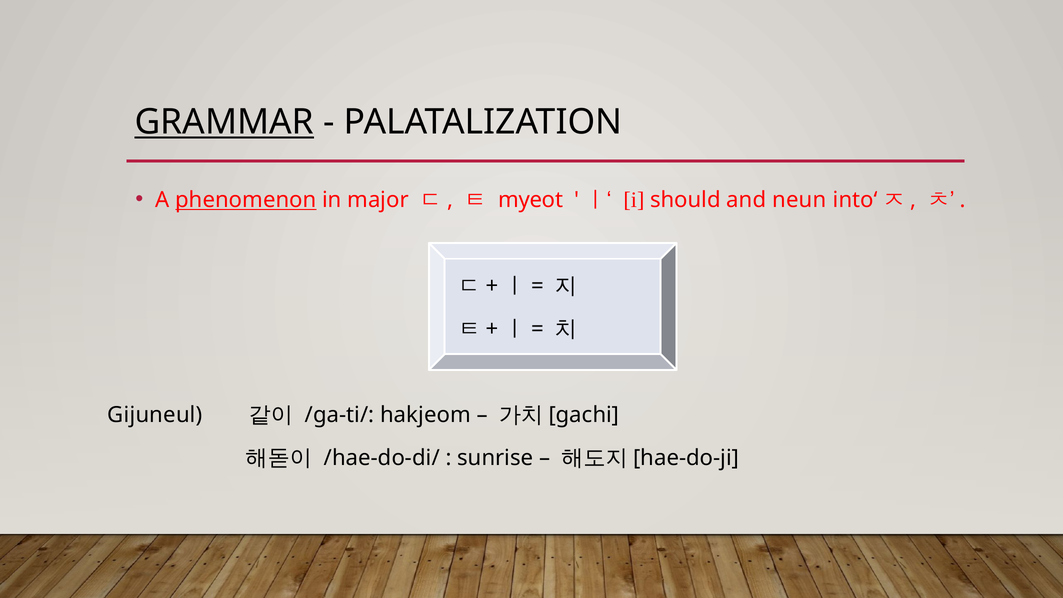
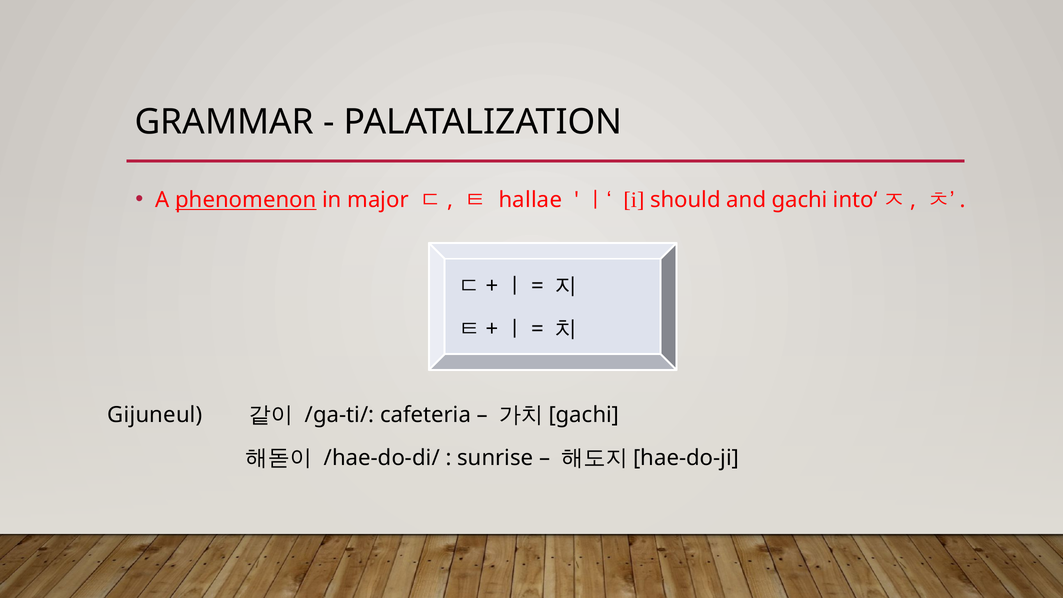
GRAMMAR underline: present -> none (224, 122)
myeot: myeot -> hallae (530, 200)
neun: neun -> gachi (800, 200)
hakjeom: hakjeom -> cafeteria (426, 415)
